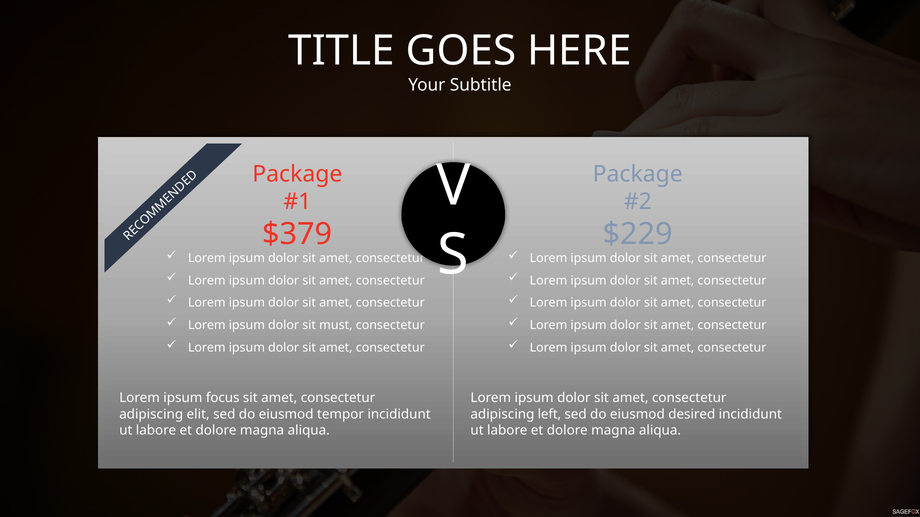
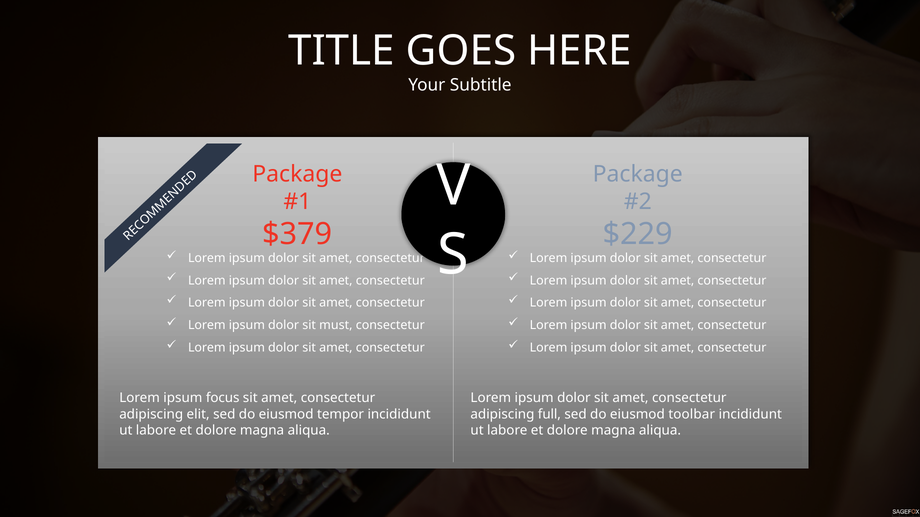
left: left -> full (549, 415)
desired: desired -> toolbar (692, 415)
